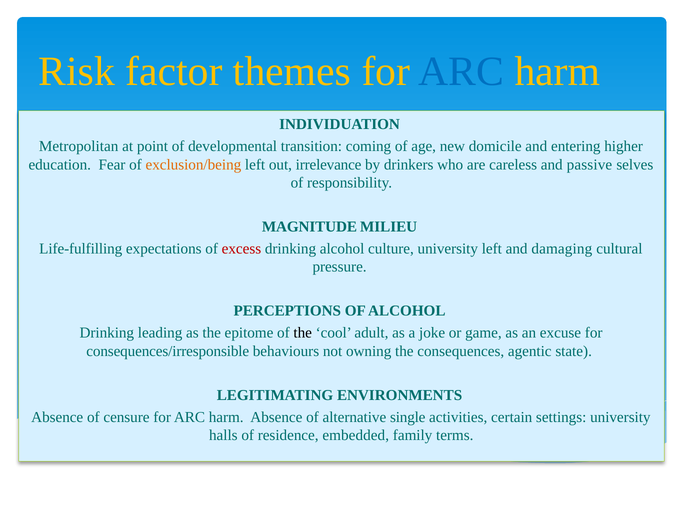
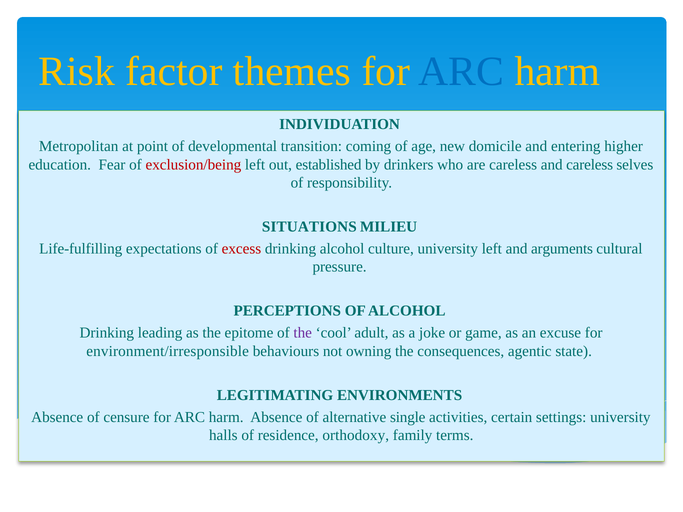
exclusion/being colour: orange -> red (193, 165)
irrelevance: irrelevance -> established (329, 165)
and passive: passive -> careless (590, 165)
MAGNITUDE: MAGNITUDE -> SITUATIONS (309, 227)
damaging: damaging -> arguments (562, 249)
the colour: black -> purple (303, 333)
consequences/irresponsible: consequences/irresponsible -> environment/irresponsible (168, 351)
embedded: embedded -> orthodoxy (356, 435)
